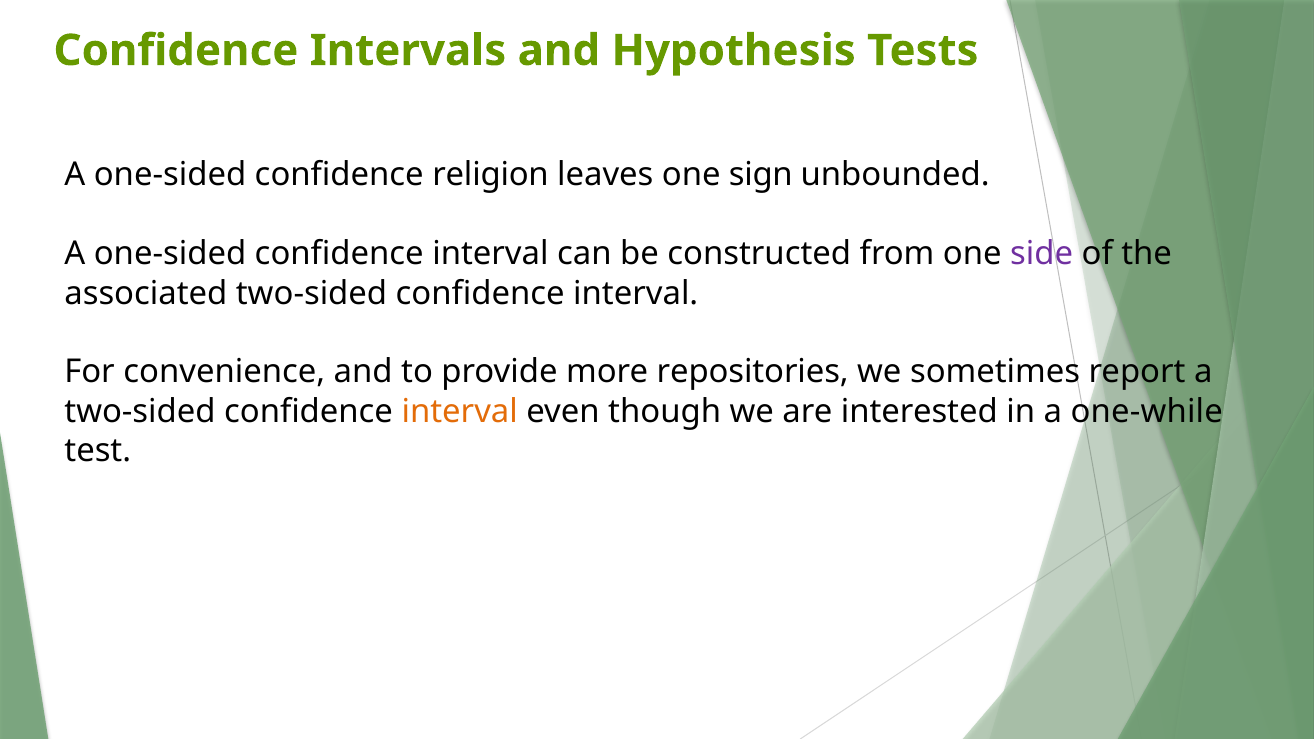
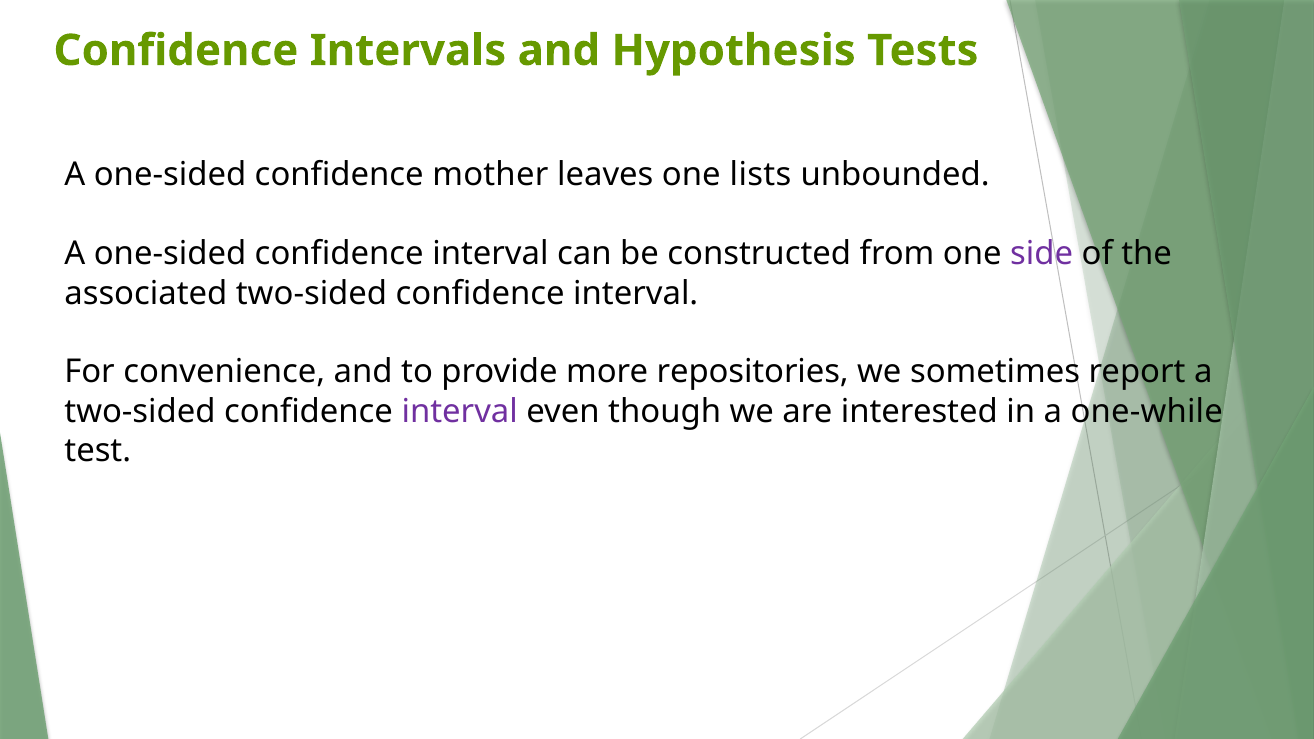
religion: religion -> mother (490, 175)
sign: sign -> lists (761, 175)
interval colour: orange -> purple (460, 412)
